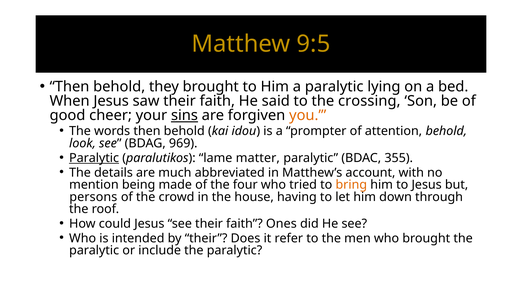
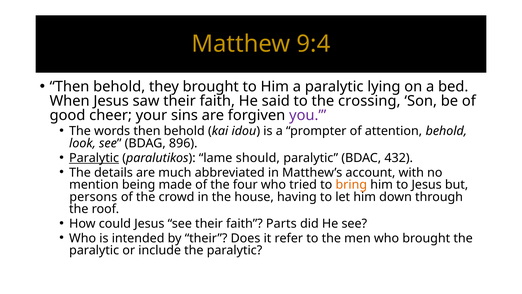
9:5: 9:5 -> 9:4 (313, 44)
sins underline: present -> none (184, 115)
you colour: orange -> purple (308, 115)
969: 969 -> 896 (183, 143)
matter: matter -> should (258, 158)
355: 355 -> 432 (399, 158)
Ones: Ones -> Parts (281, 223)
